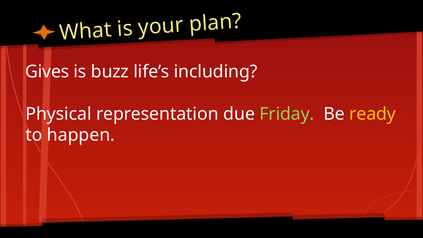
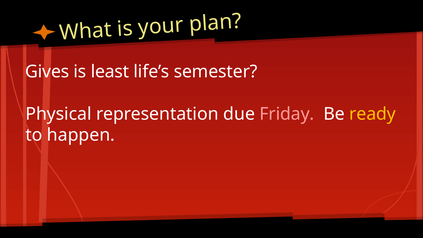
buzz: buzz -> least (110, 72)
including: including -> semester (216, 72)
Friday colour: light green -> pink (287, 114)
